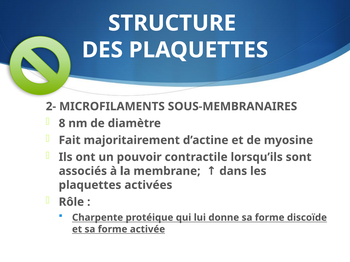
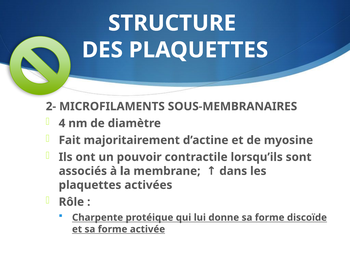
8: 8 -> 4 (62, 124)
